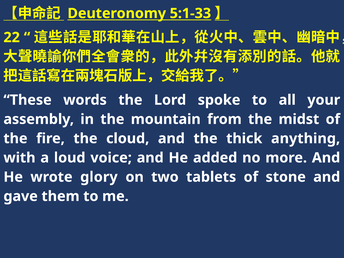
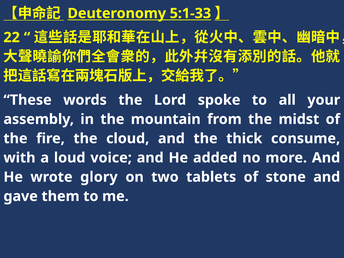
anything: anything -> consume (306, 138)
